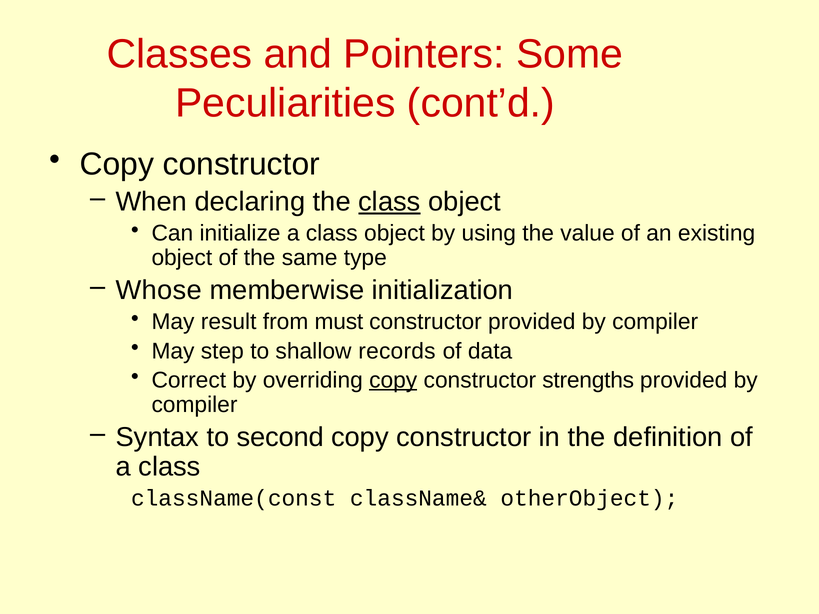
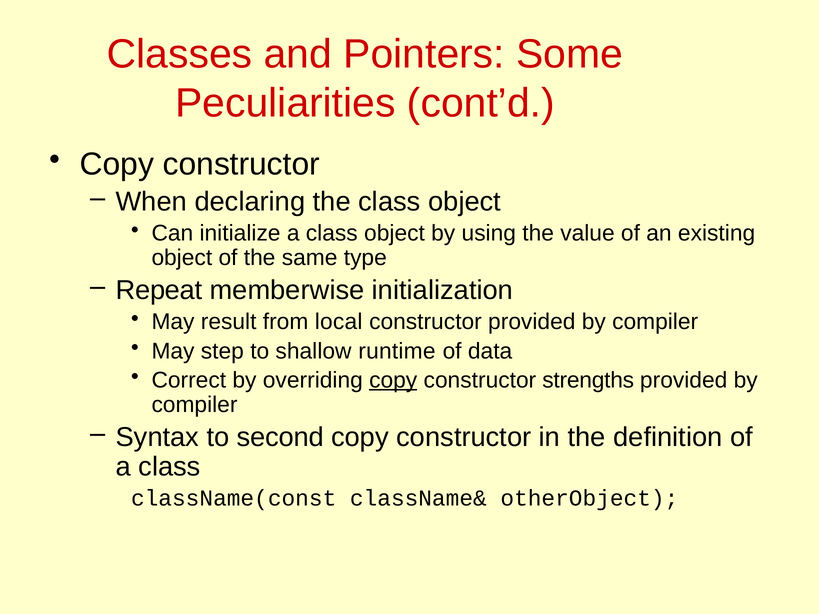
class underline: present -> none (389, 202)
Whose: Whose -> Repeat (159, 290)
must: must -> local (339, 322)
records: records -> runtime (397, 351)
